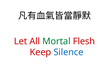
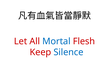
Mortal colour: green -> blue (56, 41)
